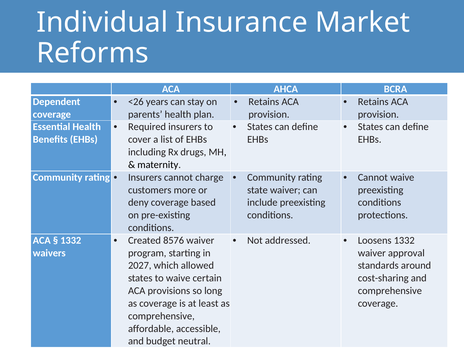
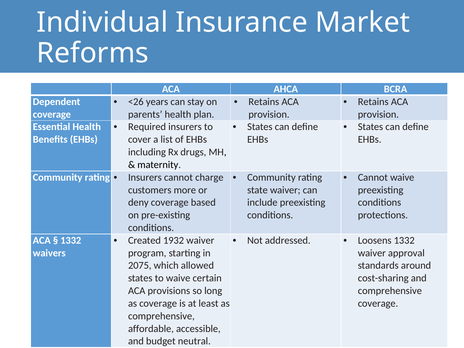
8576: 8576 -> 1932 (174, 240)
2027: 2027 -> 2075 (140, 266)
